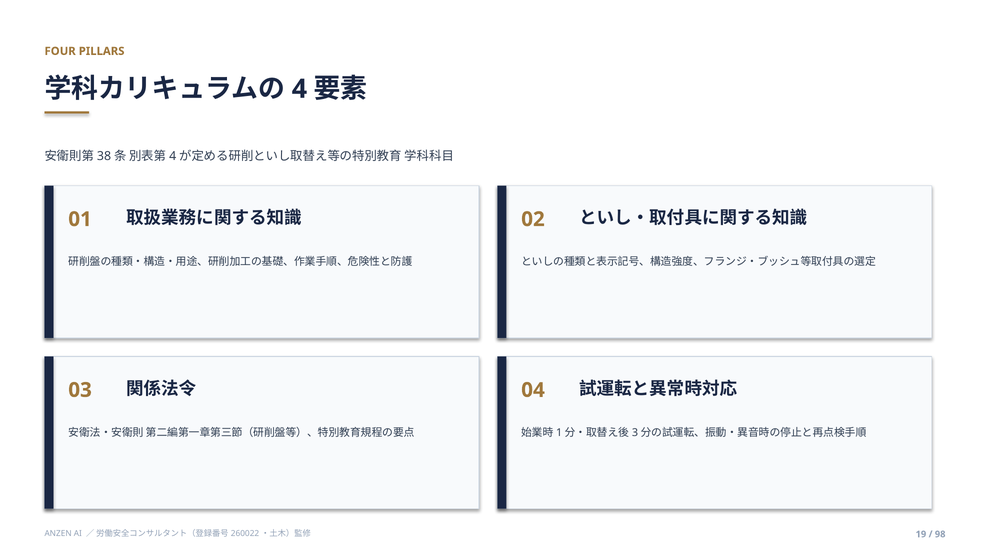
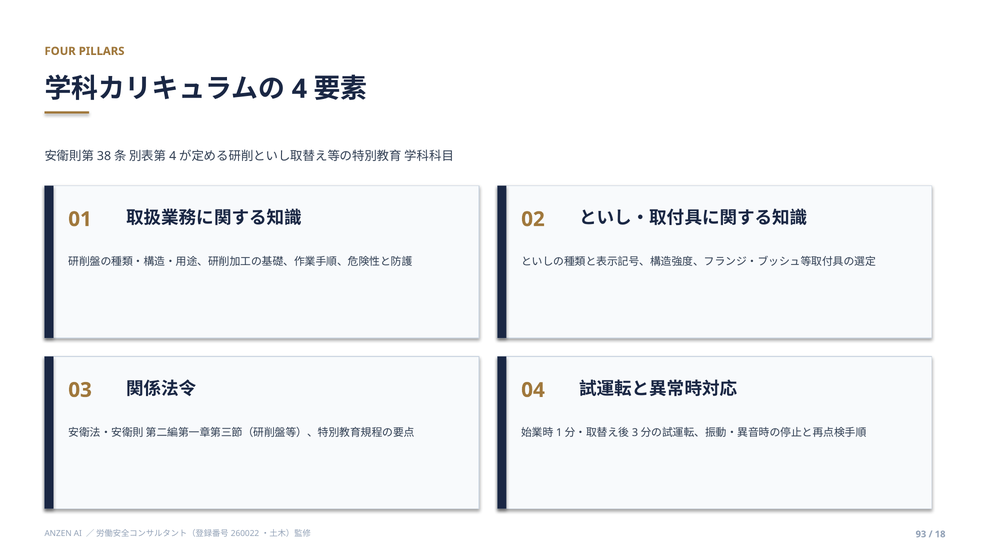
19: 19 -> 93 (921, 534)
98: 98 -> 18 (940, 534)
